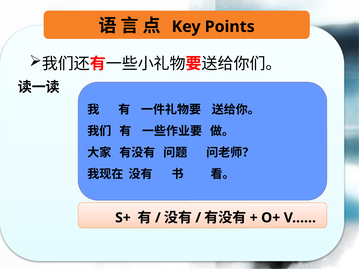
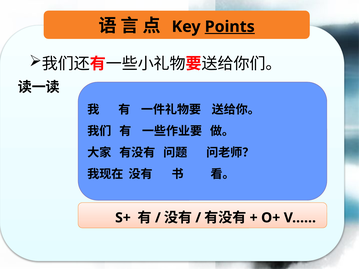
Points underline: none -> present (230, 27)
